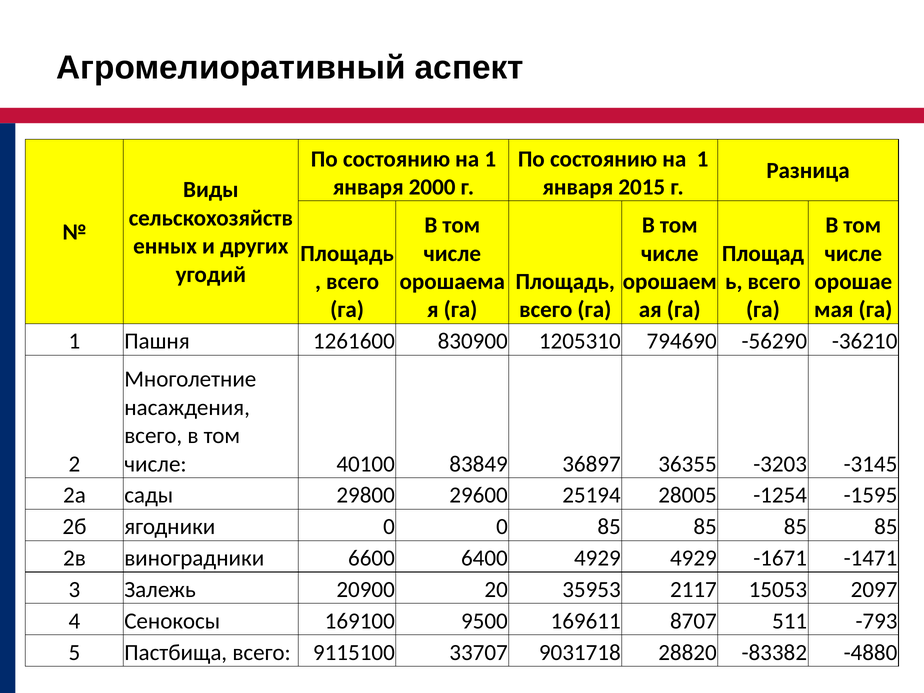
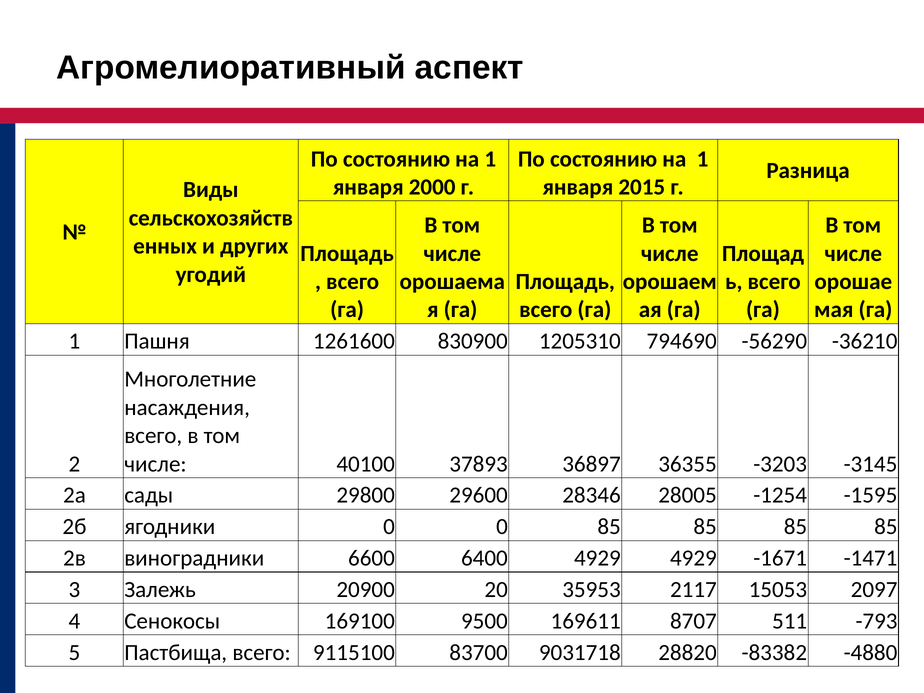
83849: 83849 -> 37893 (479, 464)
25194: 25194 -> 28346 (592, 495)
33707: 33707 -> 83700 (479, 652)
